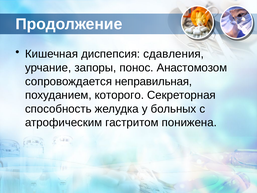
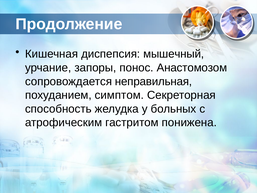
сдавления: сдавления -> мышечный (174, 54)
которого: которого -> симптом (119, 95)
